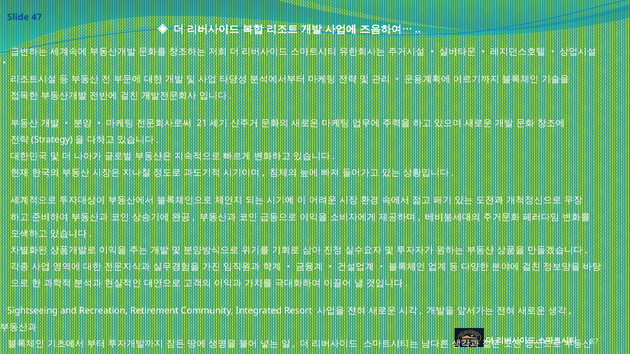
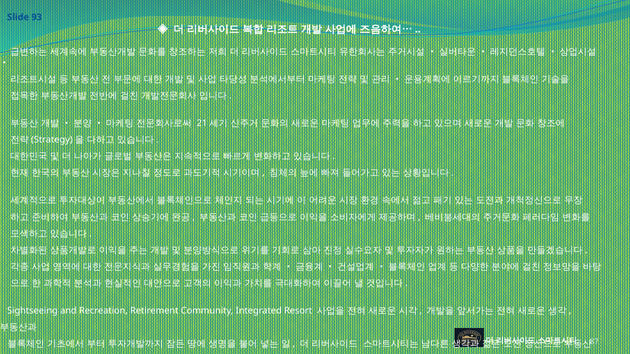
47: 47 -> 93 (37, 17)
